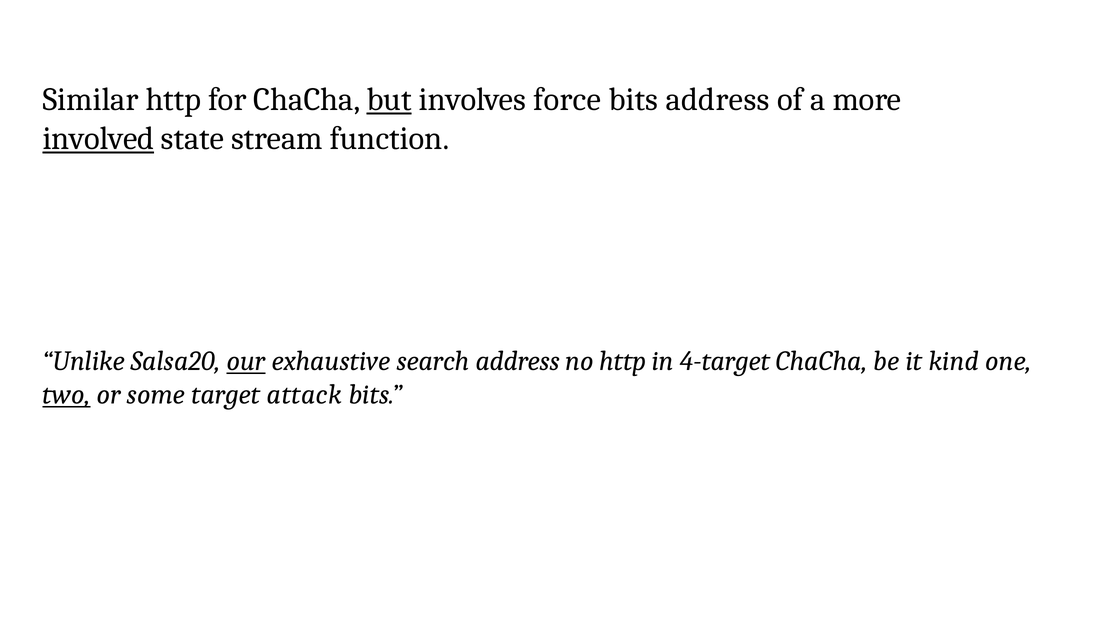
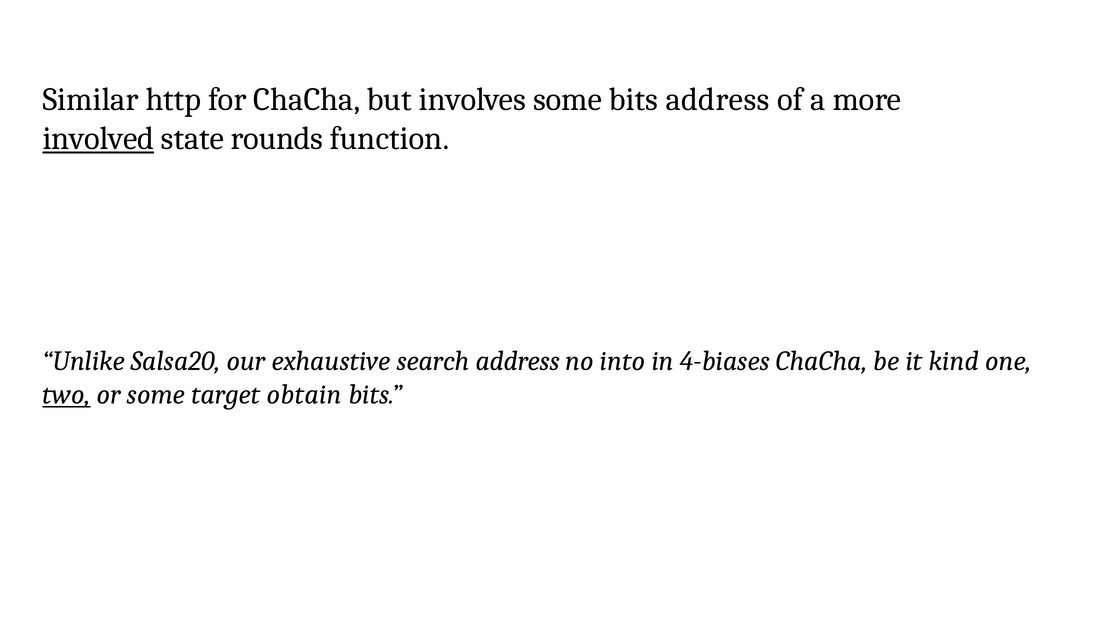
but underline: present -> none (389, 100)
involves force: force -> some (568, 100)
stream: stream -> rounds (277, 139)
our underline: present -> none (246, 361)
no http: http -> into (623, 361)
4-target: 4-target -> 4-biases (725, 361)
attack: attack -> obtain (304, 395)
